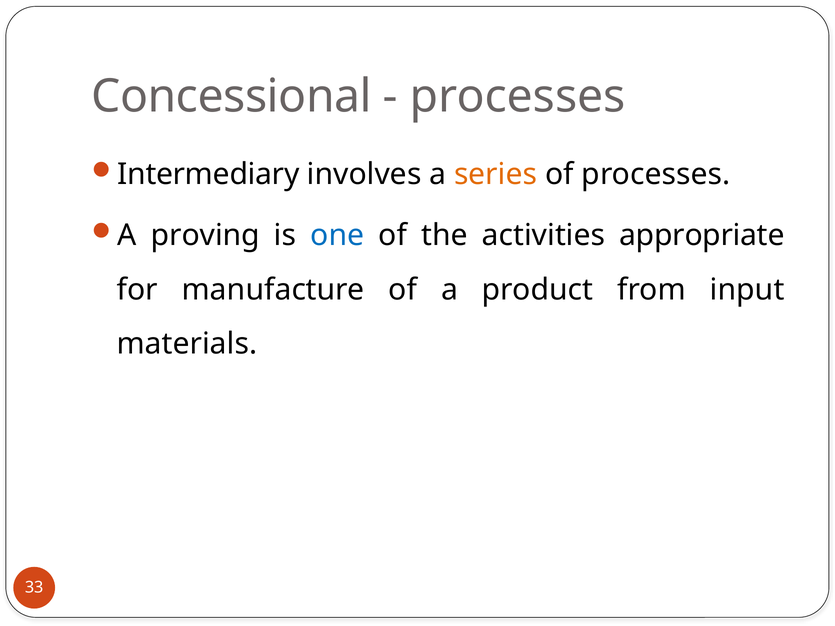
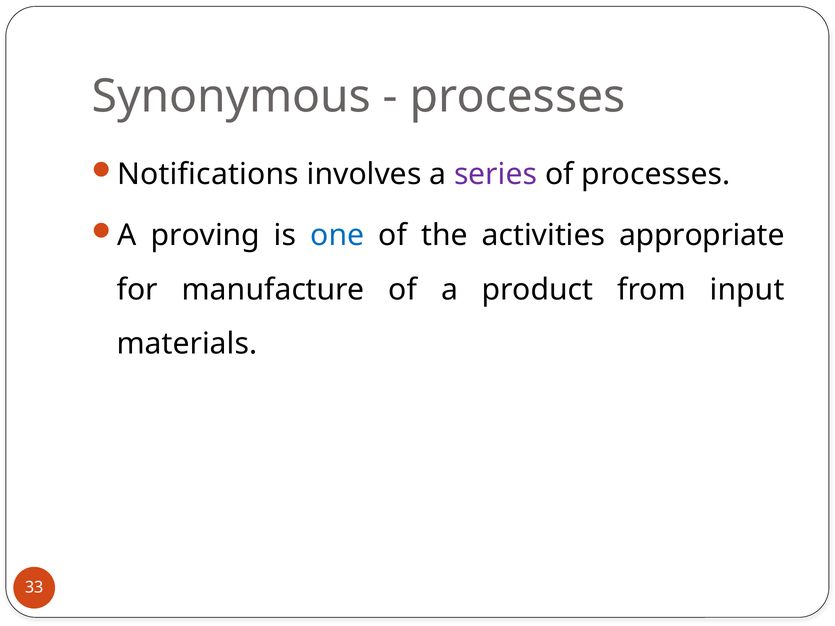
Concessional: Concessional -> Synonymous (231, 96)
Intermediary: Intermediary -> Notifications (208, 175)
series colour: orange -> purple (496, 175)
